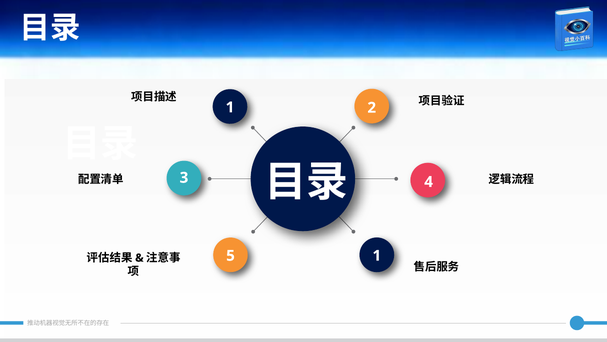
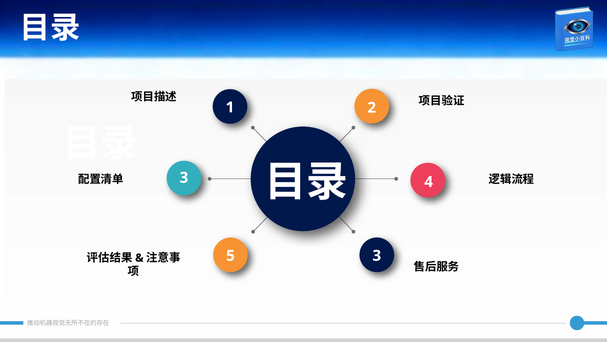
5 1: 1 -> 3 (377, 255)
